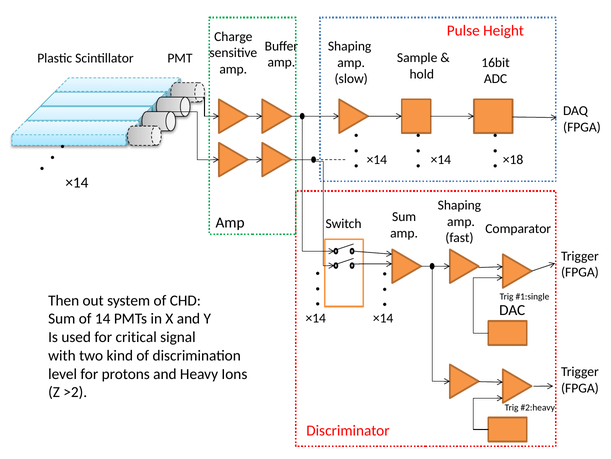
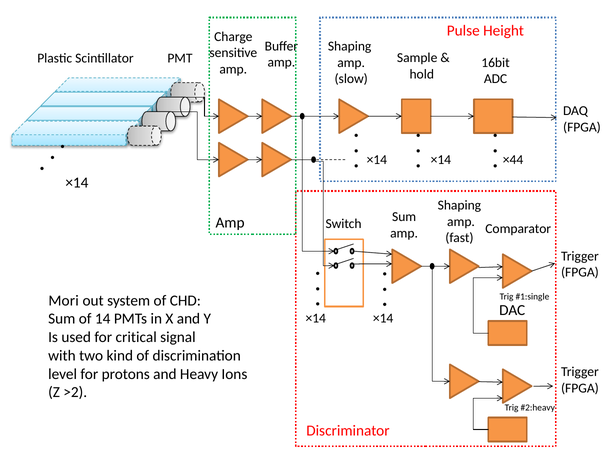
×18: ×18 -> ×44 (513, 159)
Then: Then -> Mori (64, 300)
